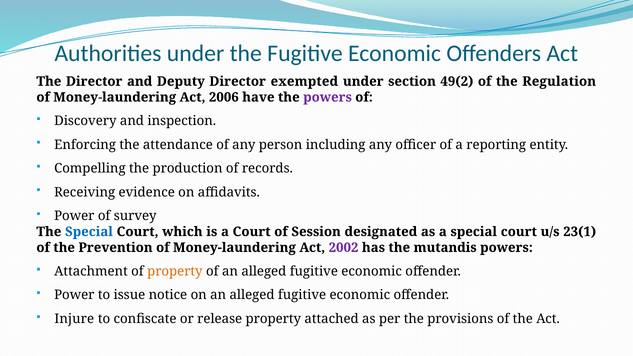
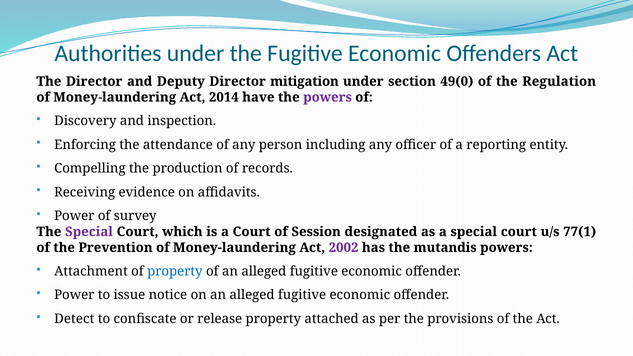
exempted: exempted -> mitigation (304, 81)
49(2: 49(2 -> 49(0 (457, 81)
2006: 2006 -> 2014 (224, 97)
Special colour: blue -> purple (89, 232)
23(1: 23(1 -> 77(1 (580, 232)
property colour: orange -> blue (175, 271)
Injure: Injure -> Detect (74, 319)
